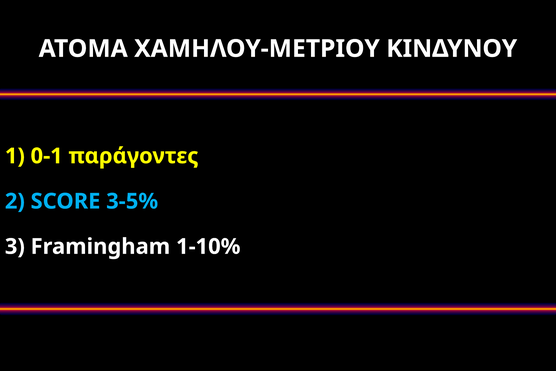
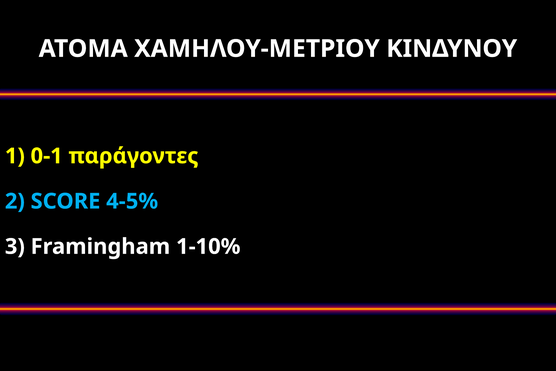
3-5%: 3-5% -> 4-5% (132, 201)
